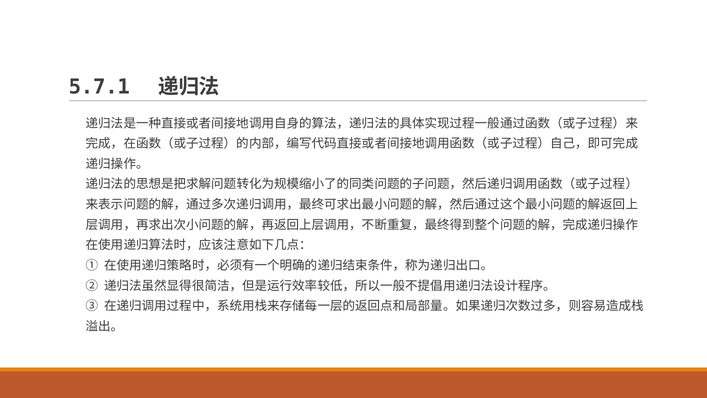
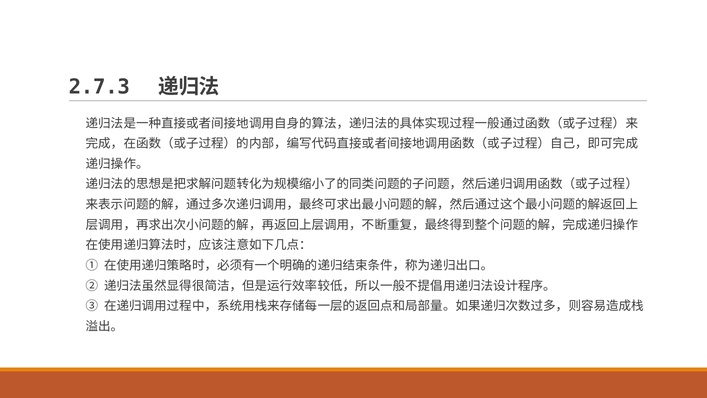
5.7.1: 5.7.1 -> 2.7.3 (99, 87)
